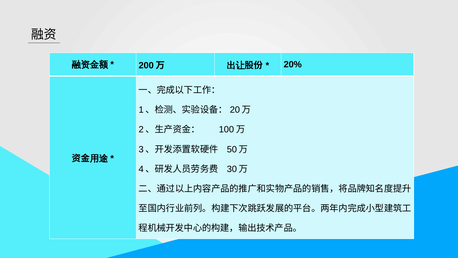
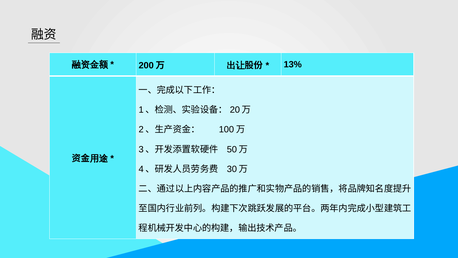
20%: 20% -> 13% (293, 65)
